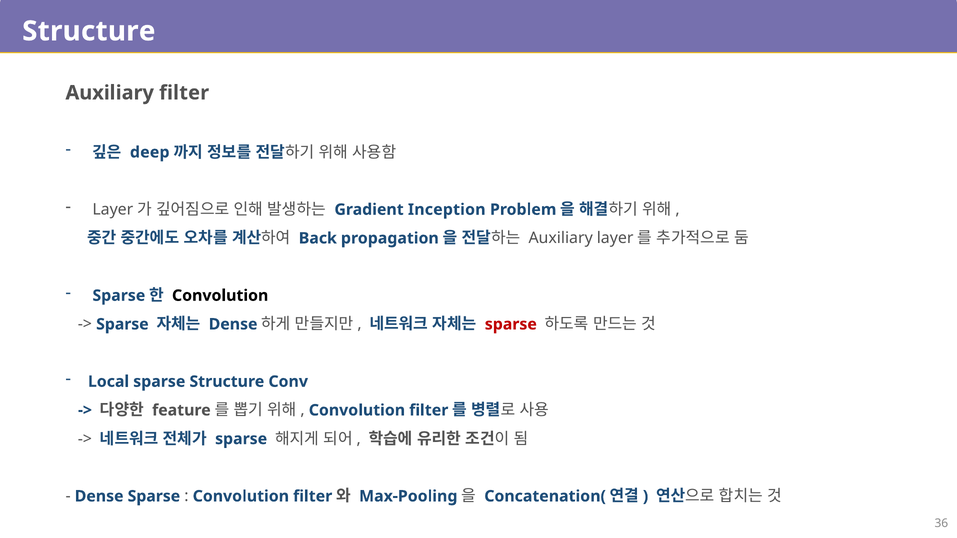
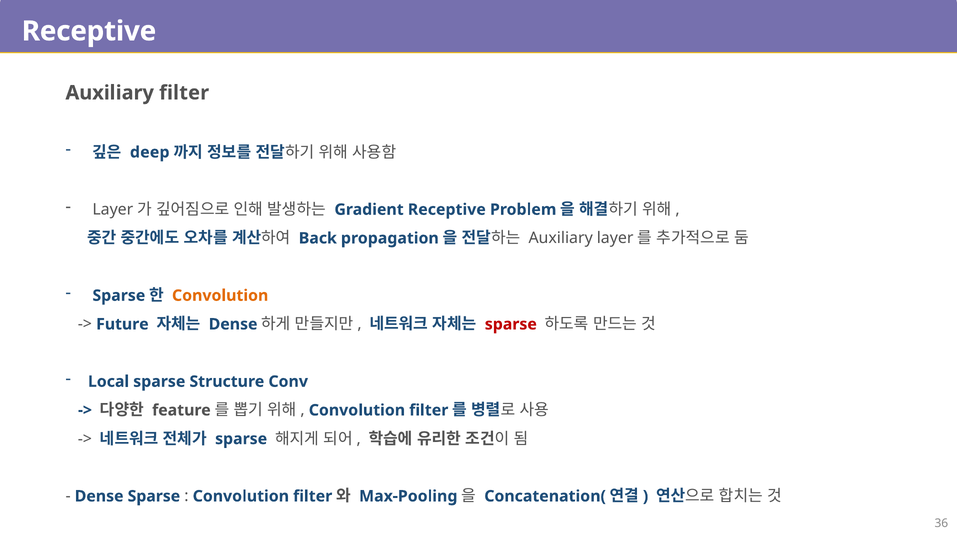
Structure: Structure -> Receptive (89, 31)
Gradient Inception: Inception -> Receptive (447, 210)
Convolution colour: black -> orange (220, 296)
Sparse: Sparse -> Future (122, 324)
